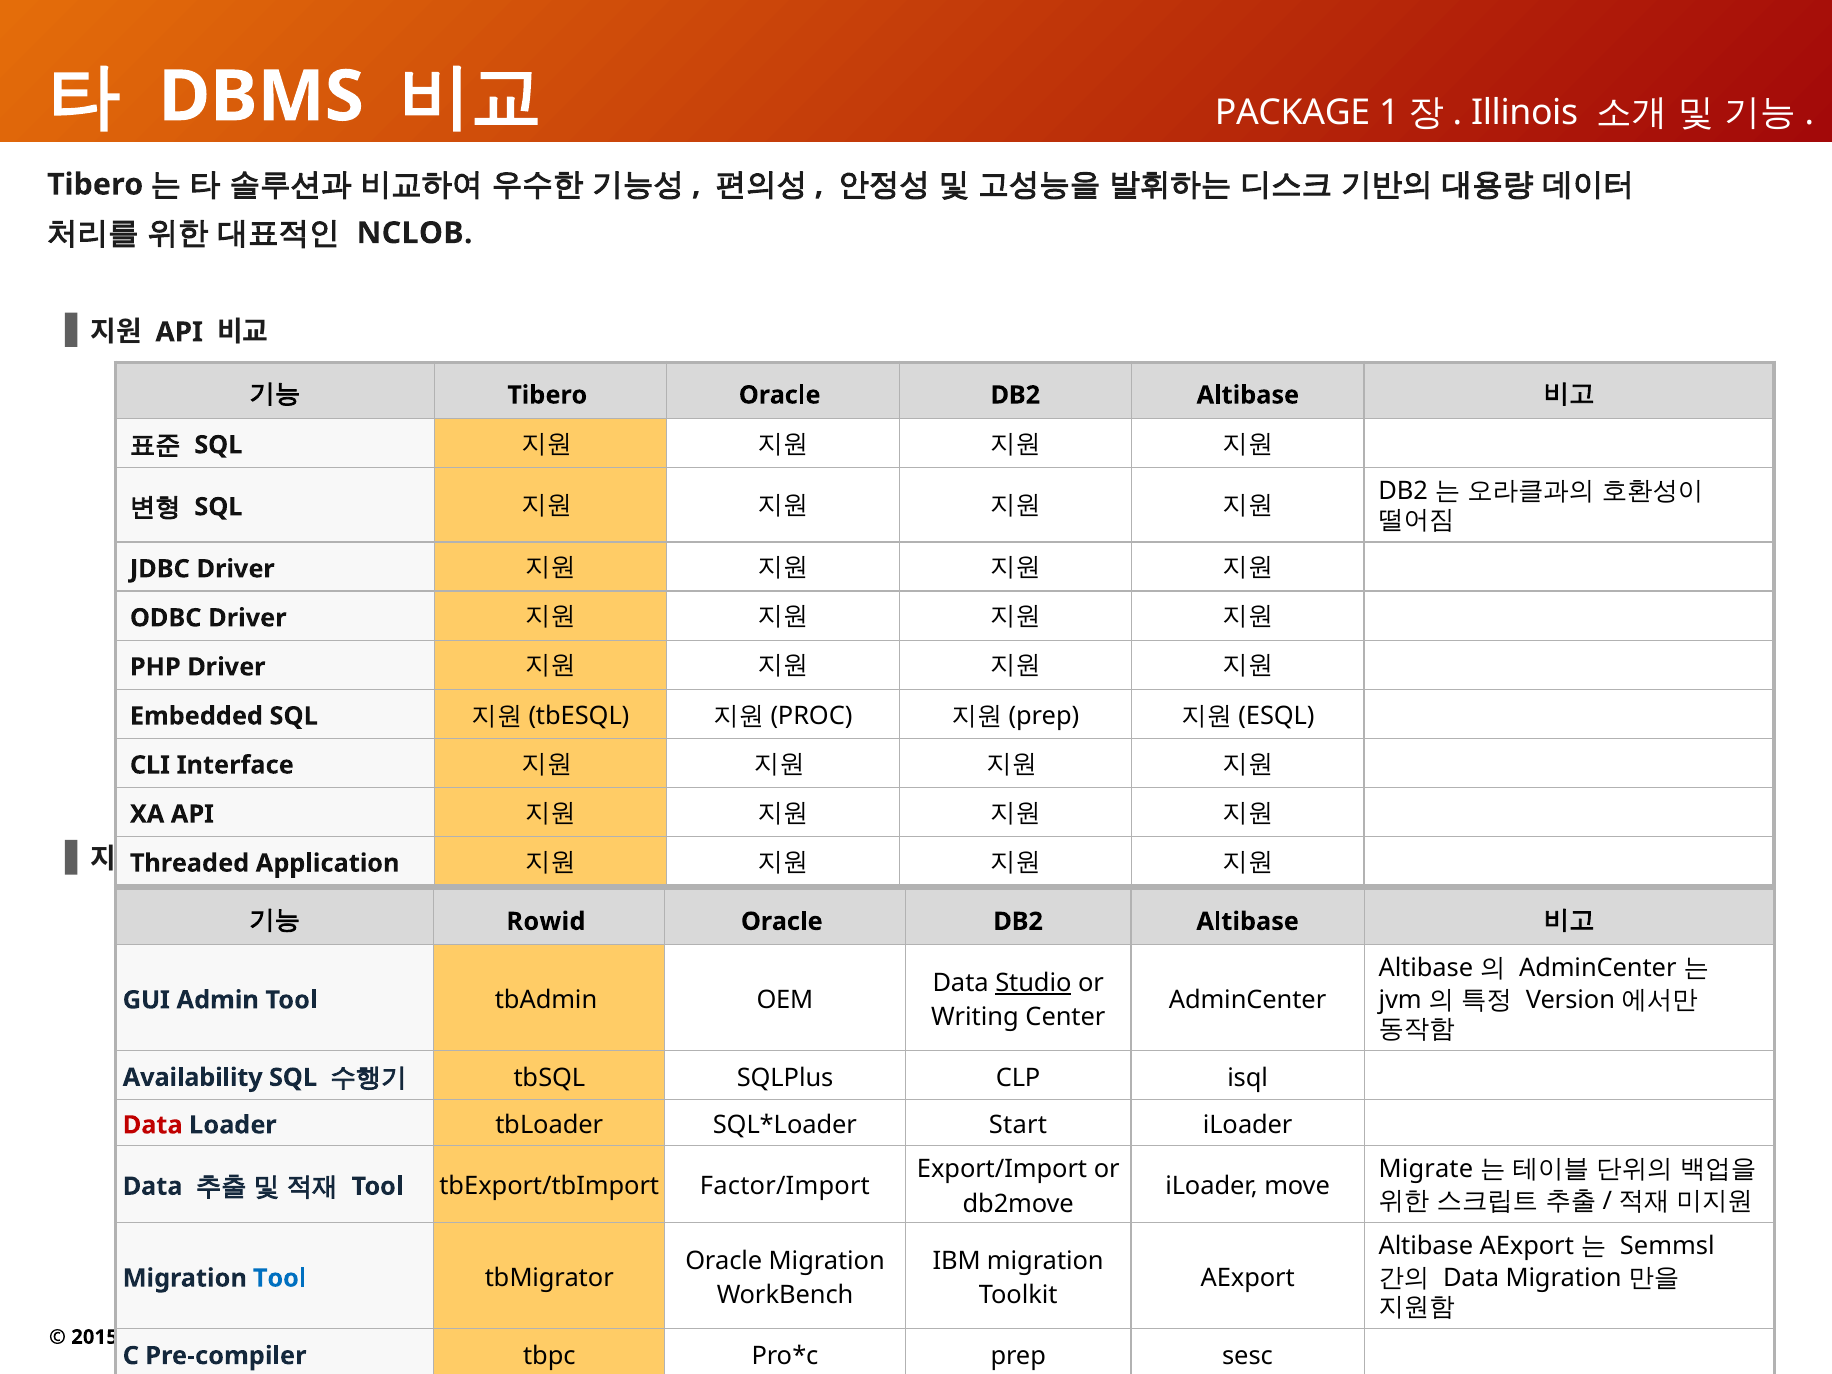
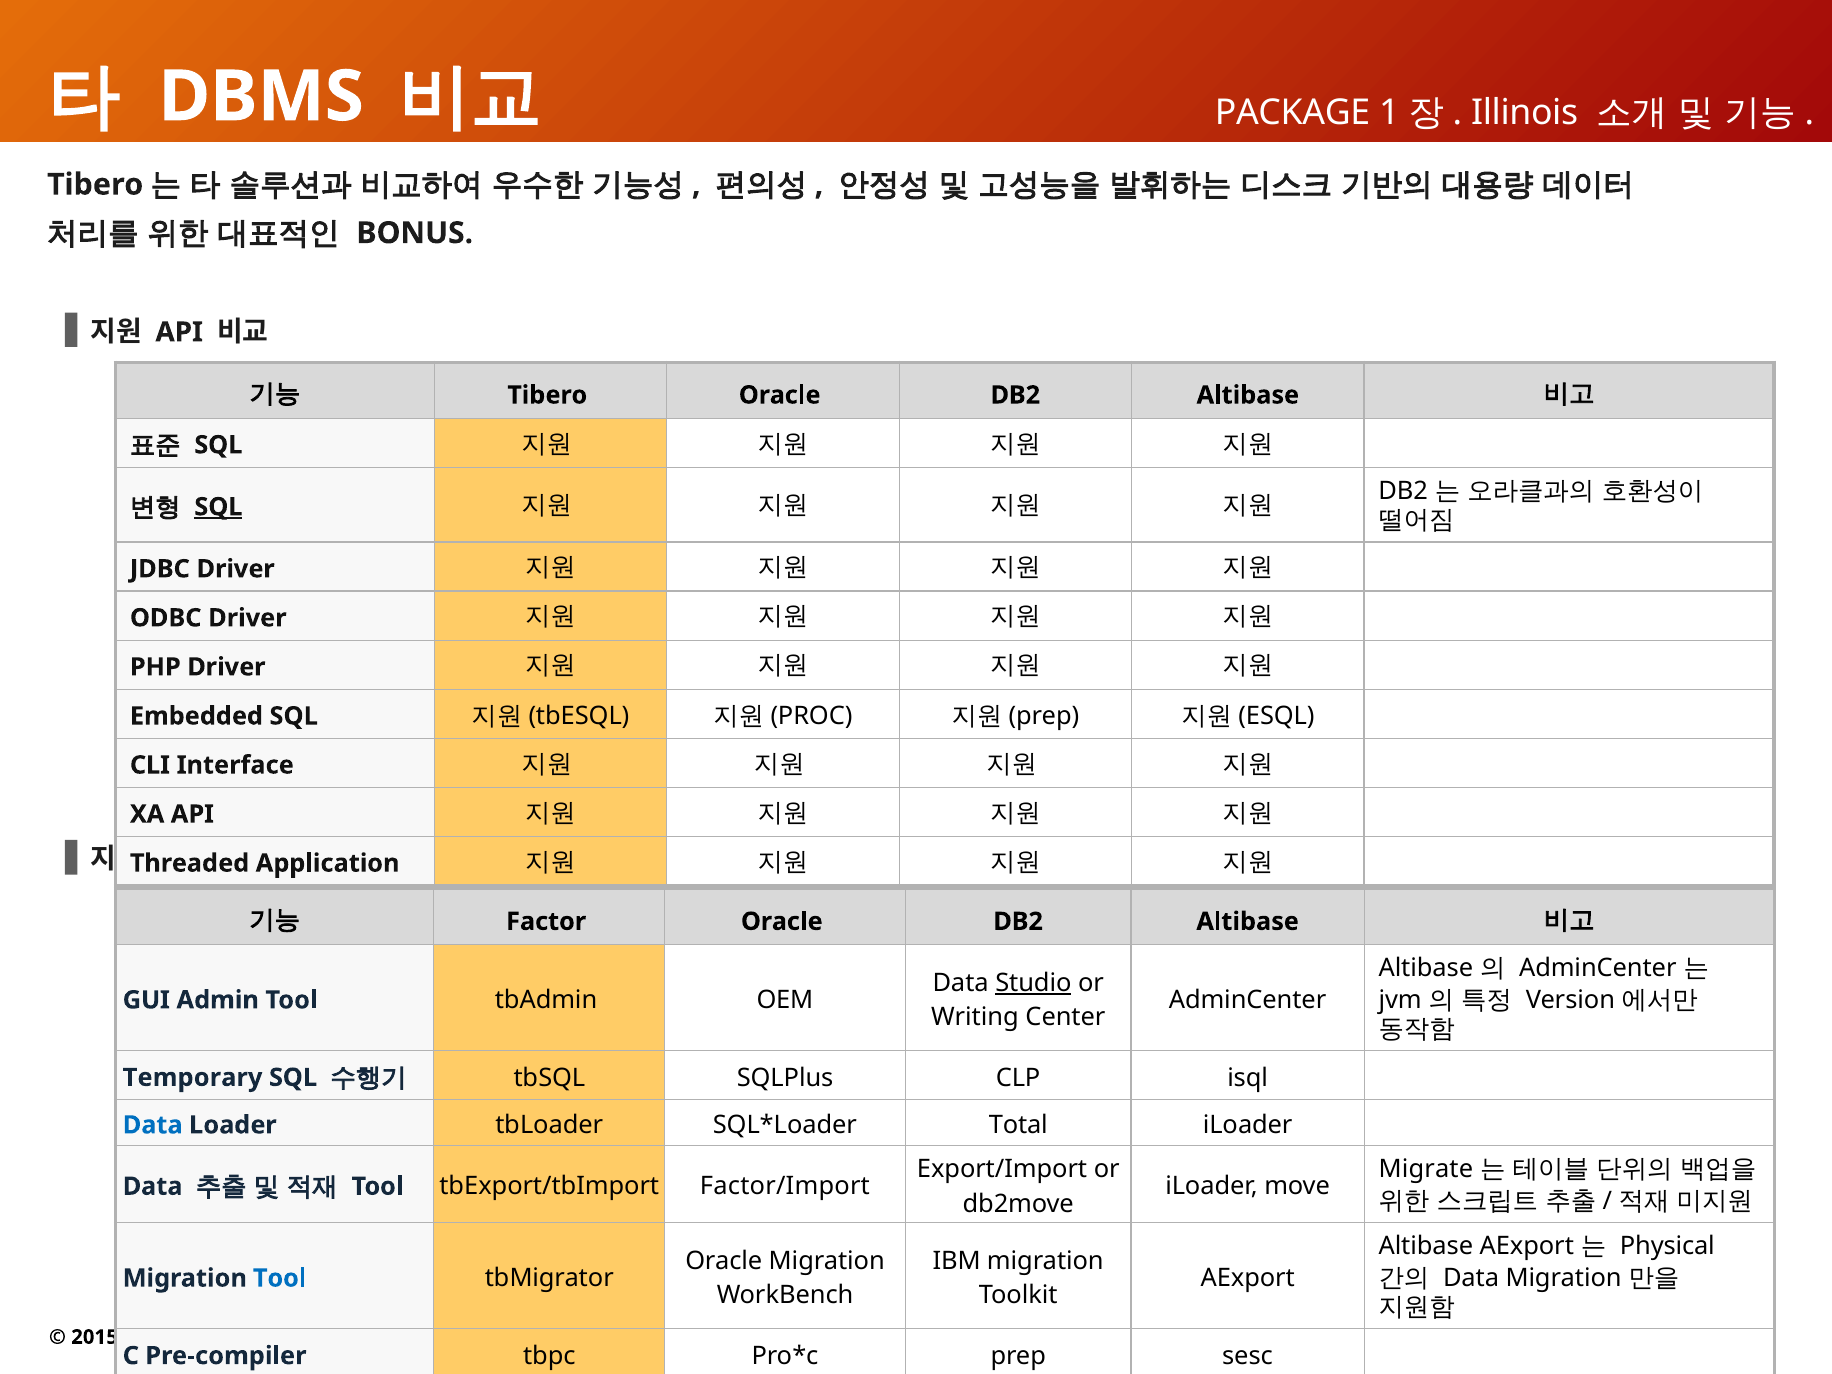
NCLOB: NCLOB -> BONUS (415, 233)
SQL underline: none -> present (218, 507)
Rowid: Rowid -> Factor (546, 922)
Availability: Availability -> Temporary (193, 1078)
Data colour: red -> blue (153, 1125)
Start: Start -> Total (1018, 1125)
Semmsl: Semmsl -> Physical (1667, 1247)
